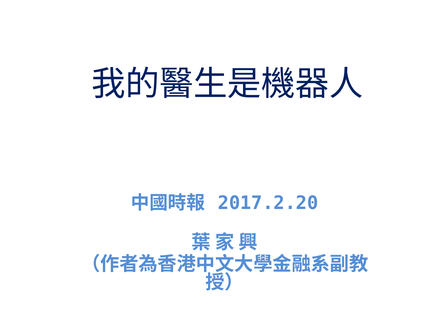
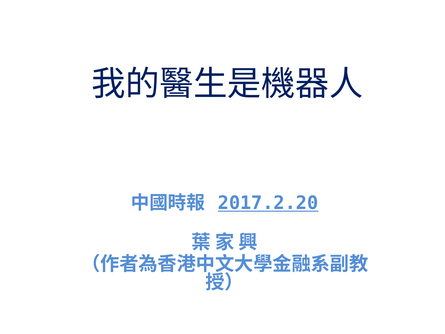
2017.2.20 underline: none -> present (268, 203)
